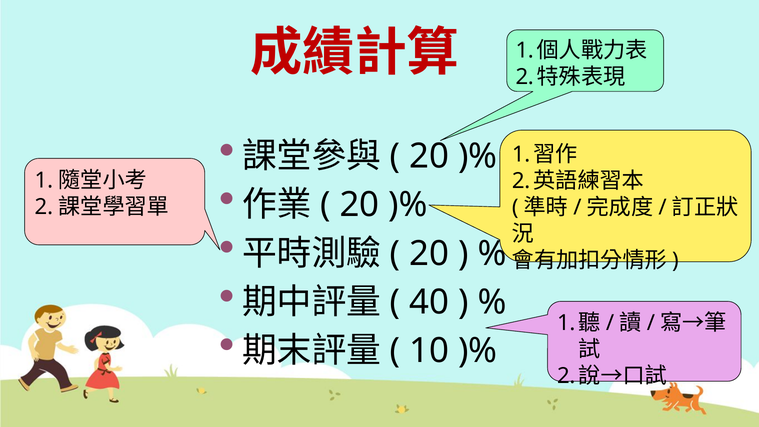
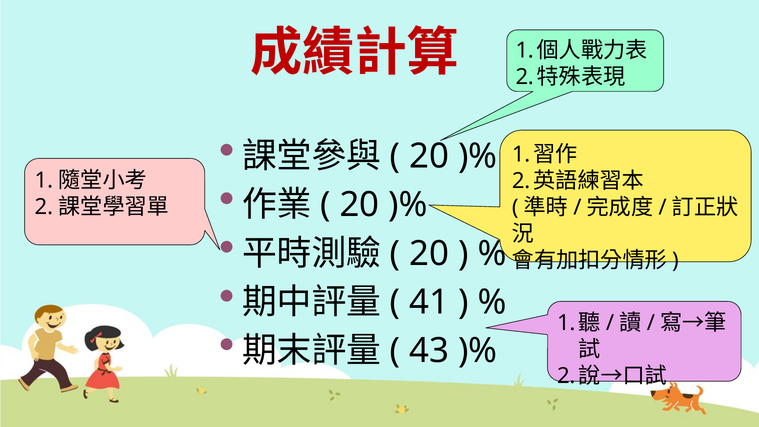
40: 40 -> 41 (429, 302)
10: 10 -> 43 (429, 351)
